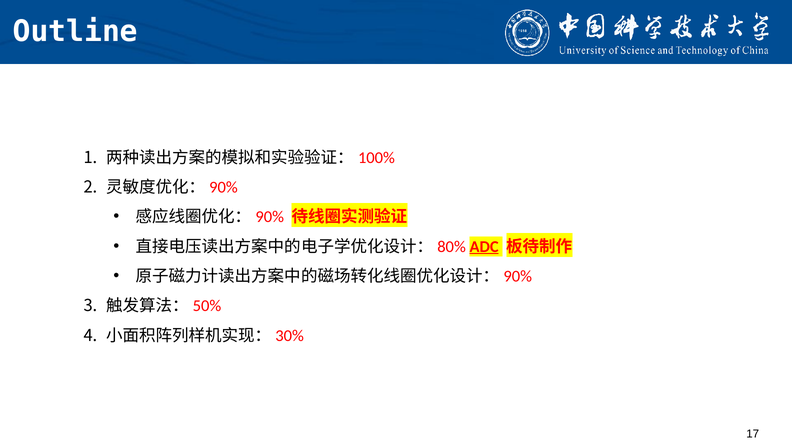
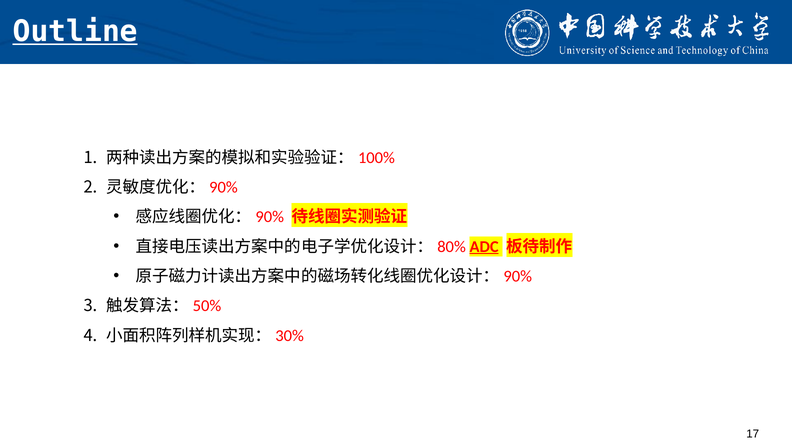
Outline underline: none -> present (75, 32)
